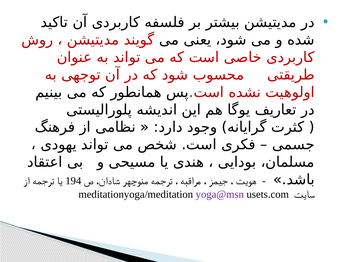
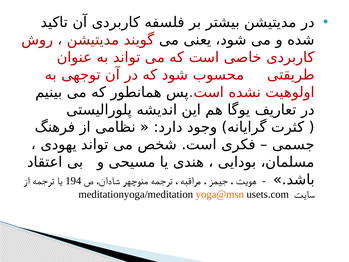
yoga@msn colour: purple -> orange (220, 194)
